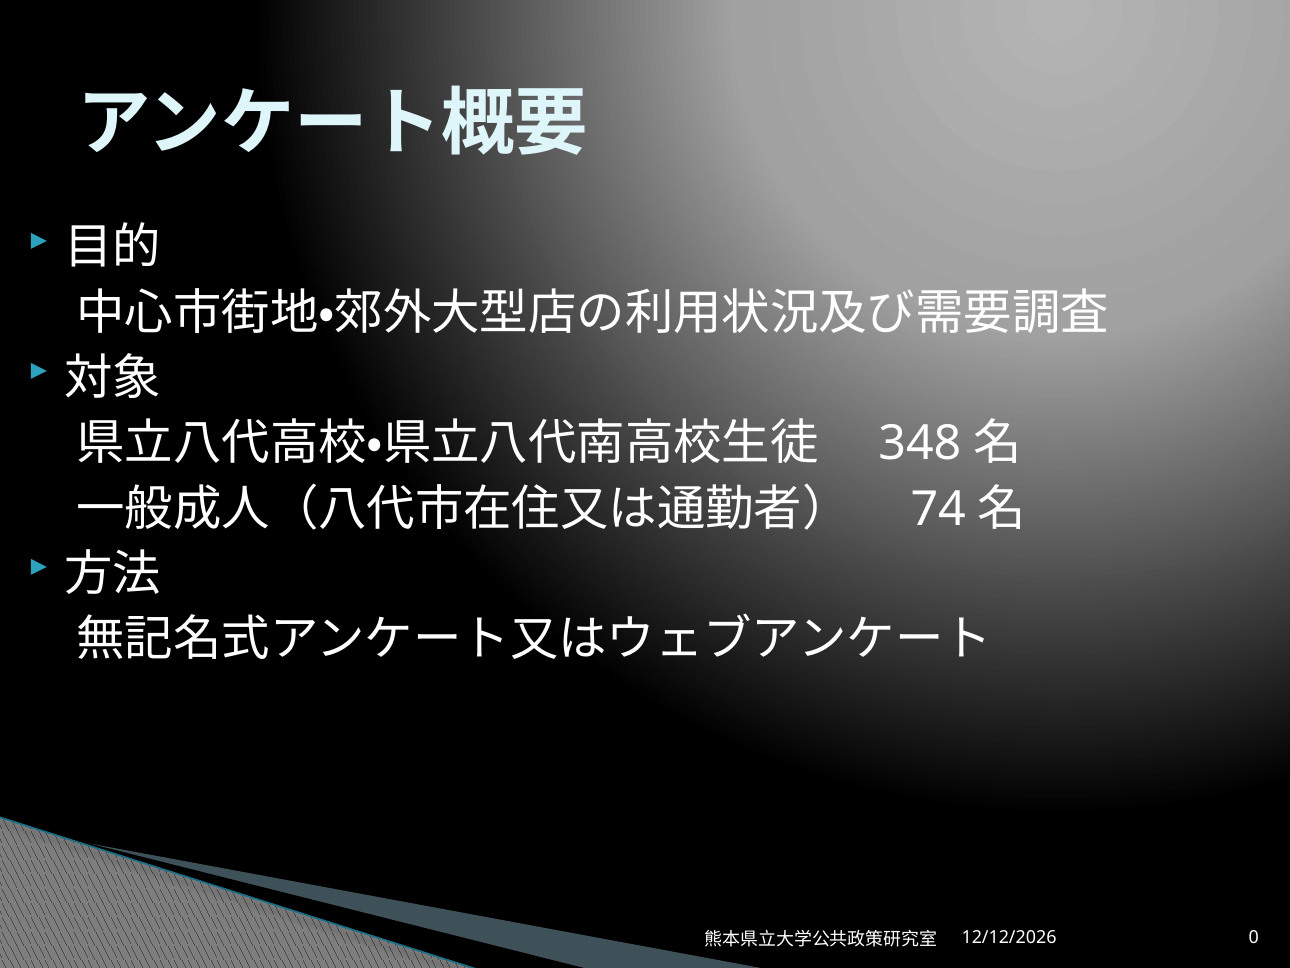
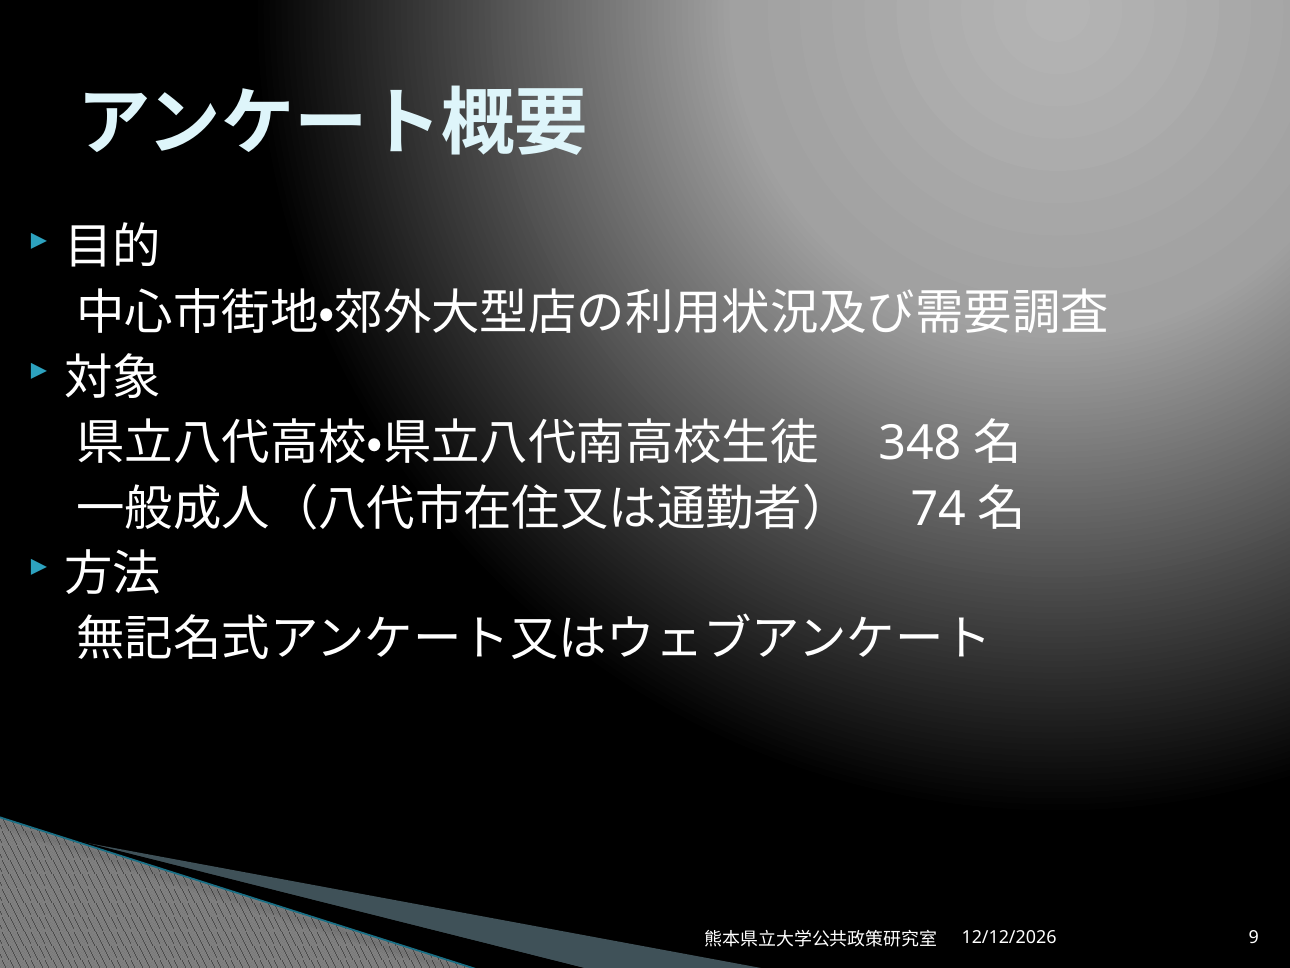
0: 0 -> 9 (1254, 937)
